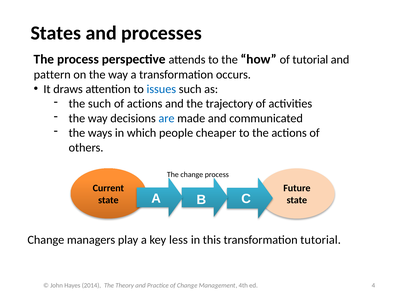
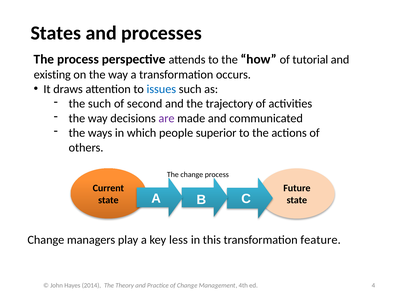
pattern: pattern -> existing (52, 75)
of actions: actions -> second (145, 104)
are colour: blue -> purple (166, 118)
cheaper: cheaper -> superior (216, 133)
transformation tutorial: tutorial -> feature (321, 240)
